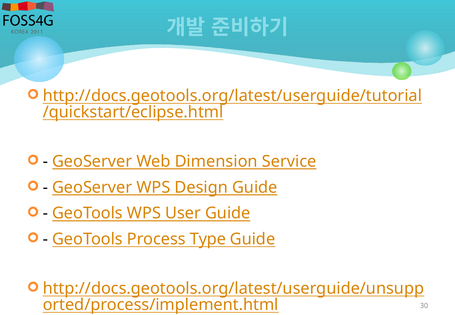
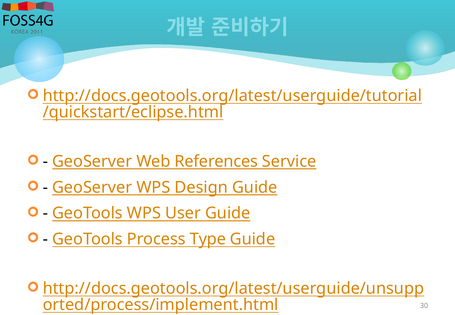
Dimension: Dimension -> References (216, 161)
